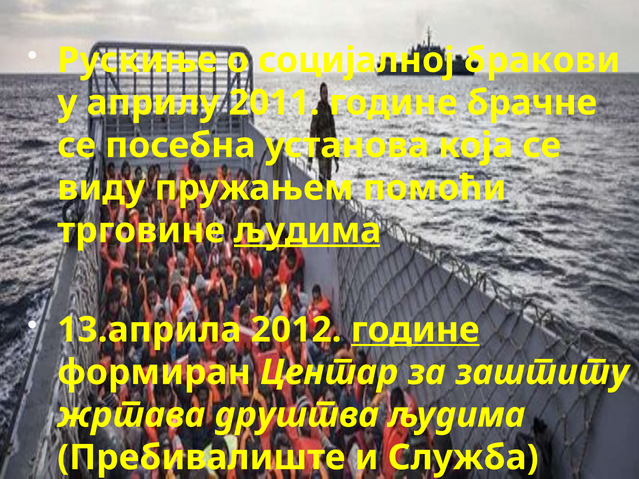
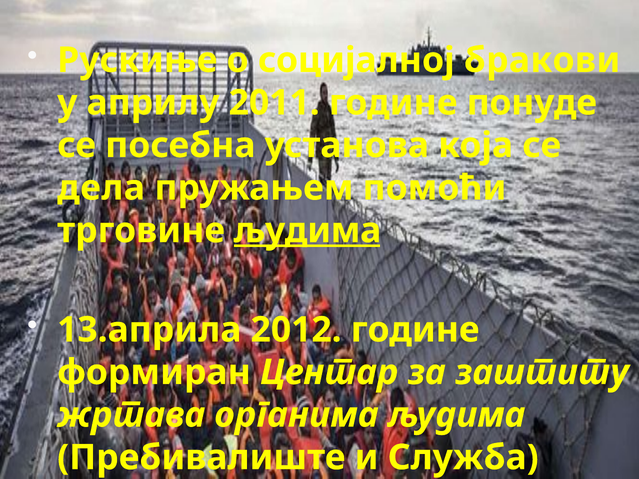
брачне: брачне -> понуде (532, 103)
виду: виду -> дела (101, 188)
године underline: present -> none (415, 330)
друштва: друштва -> органима (297, 415)
